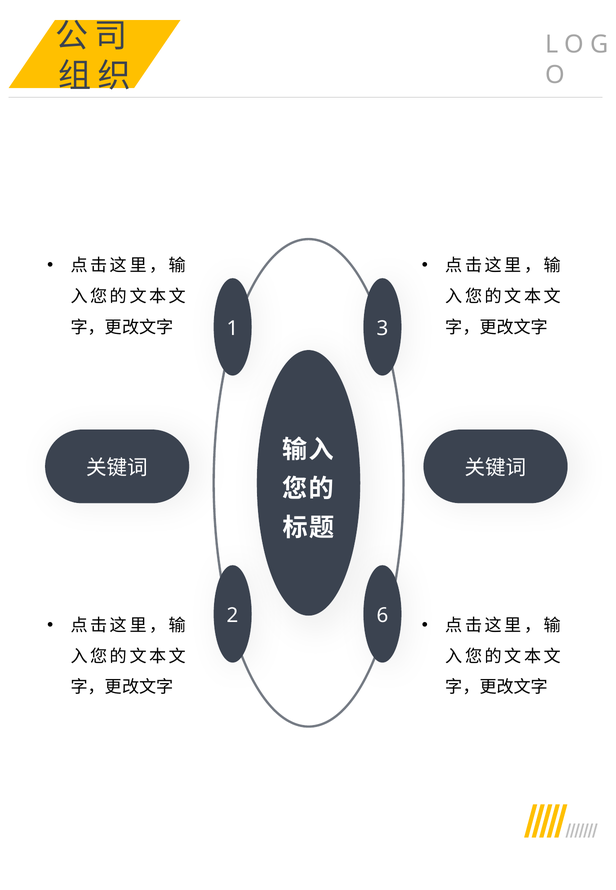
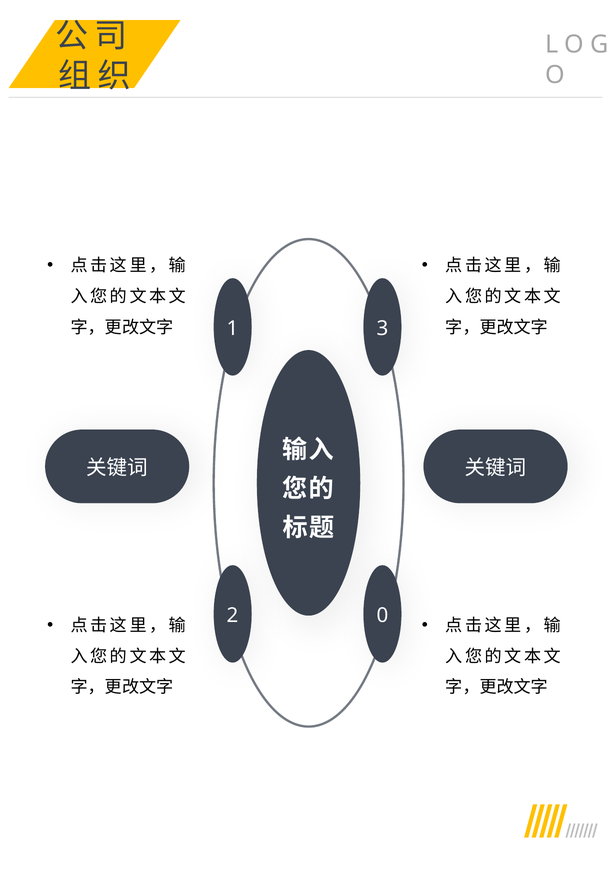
6: 6 -> 0 (382, 615)
